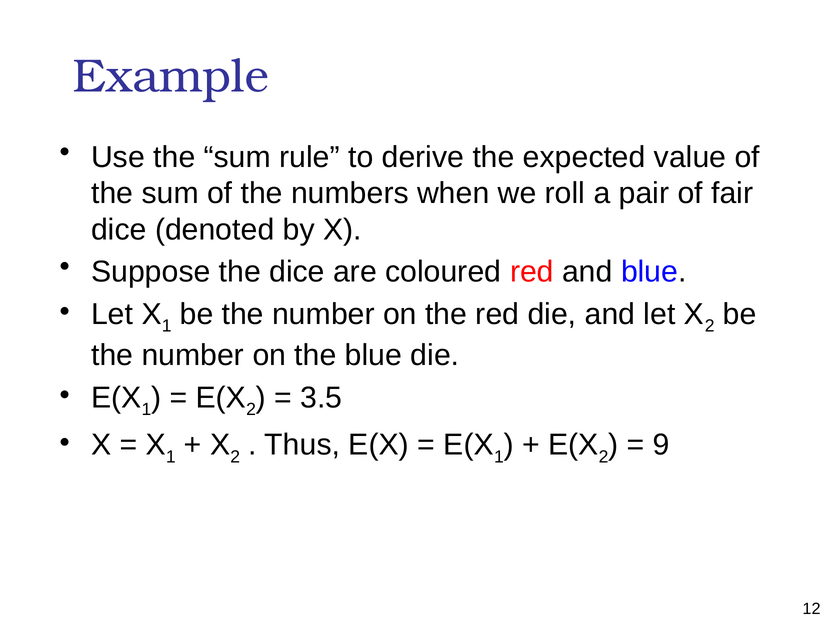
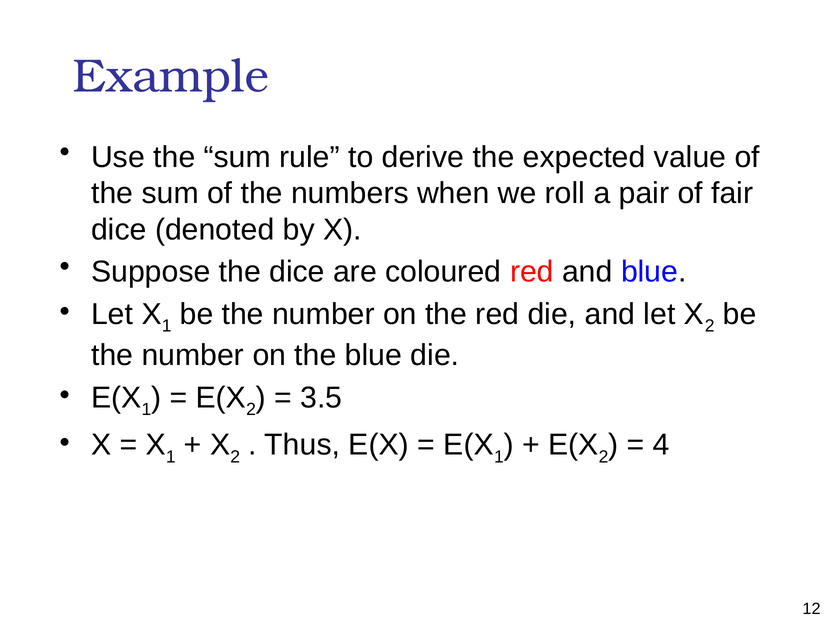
9: 9 -> 4 (661, 445)
